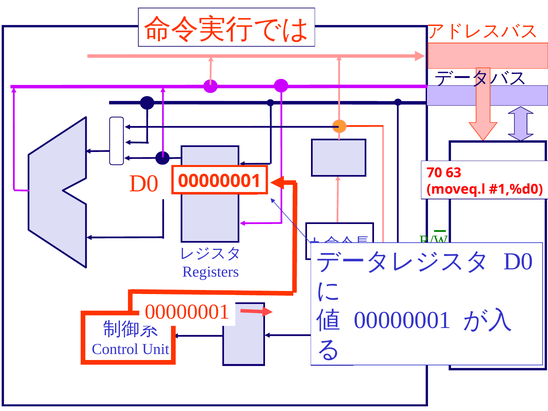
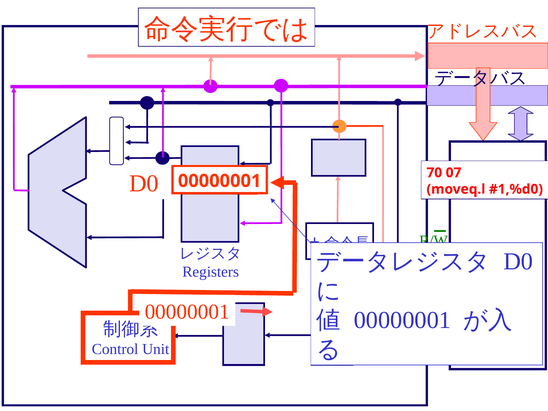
63: 63 -> 07 (454, 173)
